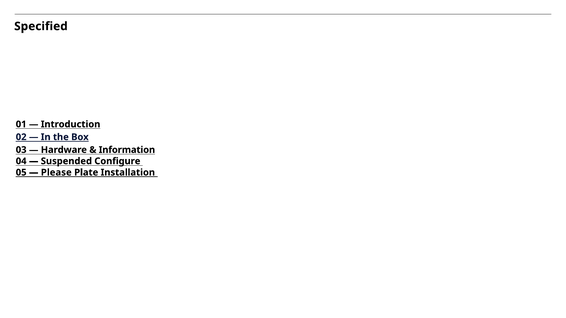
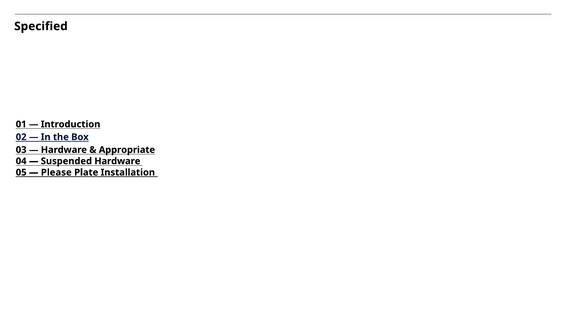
Information: Information -> Appropriate (127, 150)
Suspended Configure: Configure -> Hardware (117, 161)
